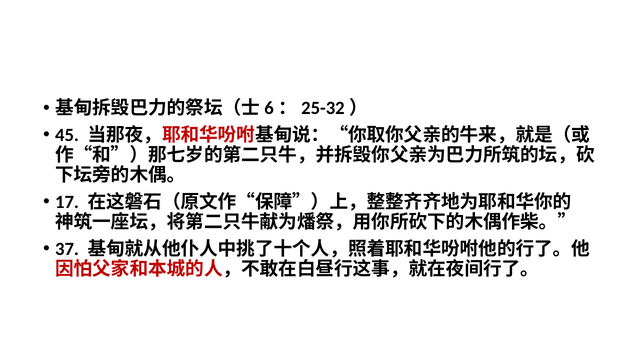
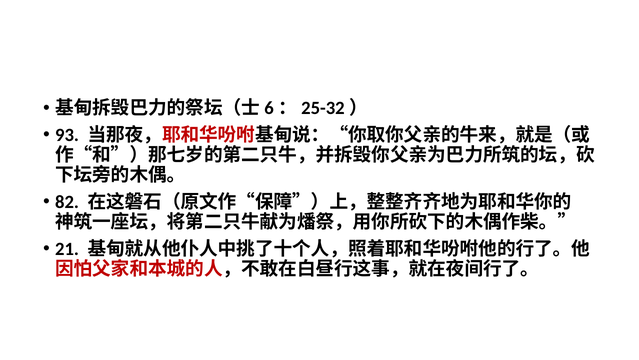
45: 45 -> 93 (67, 135)
17: 17 -> 82 (67, 202)
37: 37 -> 21 (67, 249)
